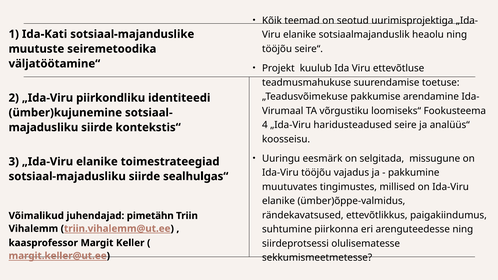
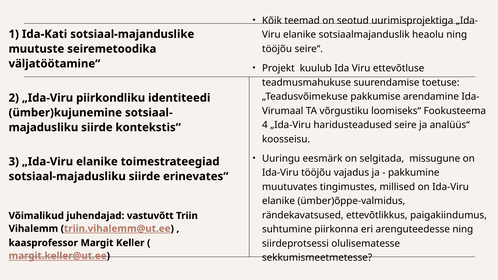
sealhulgas“: sealhulgas“ -> erinevates“ (196, 176)
pimetähn: pimetähn -> vastuvõtt (150, 216)
